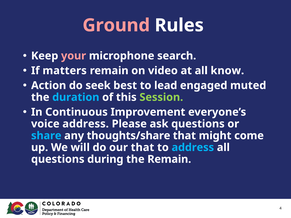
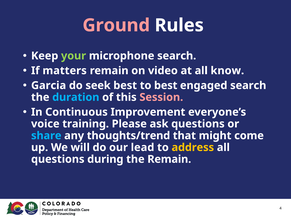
your colour: pink -> light green (74, 56)
Action: Action -> Garcia (49, 86)
to lead: lead -> best (166, 86)
engaged muted: muted -> search (248, 86)
Session colour: light green -> pink (161, 97)
voice address: address -> training (86, 124)
thoughts/share: thoughts/share -> thoughts/trend (128, 136)
our that: that -> lead (142, 148)
address colour: light blue -> yellow (193, 148)
